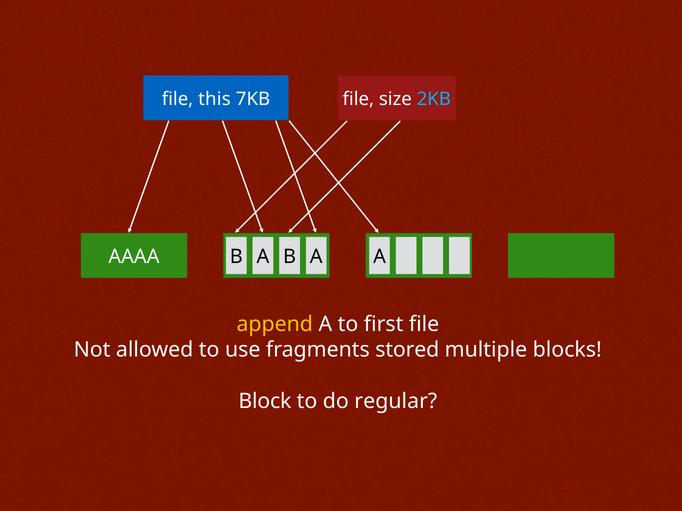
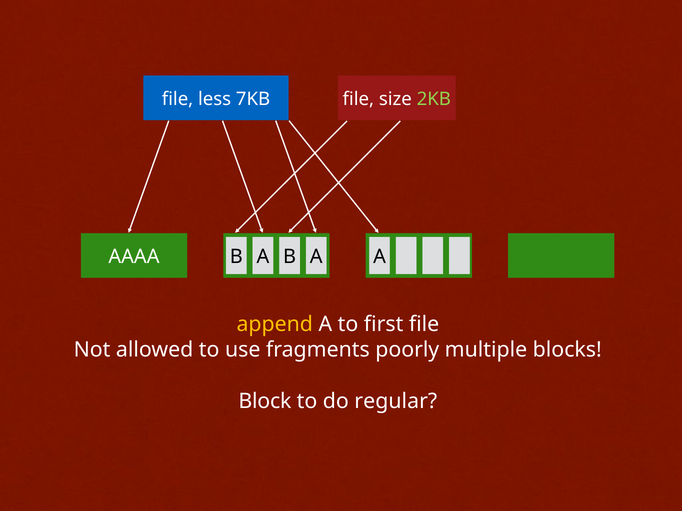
this: this -> less (215, 99)
2KB colour: light blue -> light green (434, 99)
stored: stored -> poorly (407, 350)
